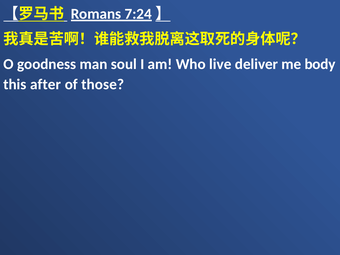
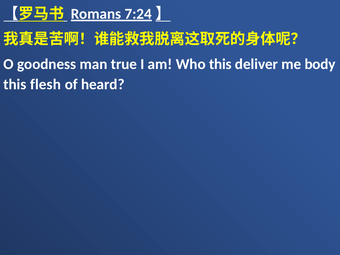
soul: soul -> true (124, 64)
Who live: live -> this (220, 64)
after: after -> flesh (46, 84)
those: those -> heard (103, 84)
